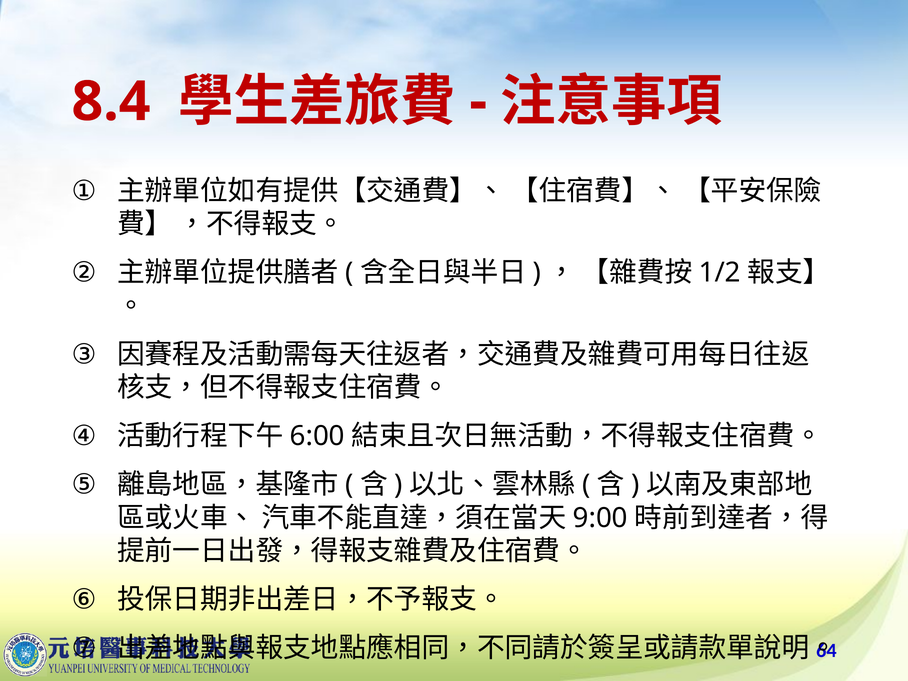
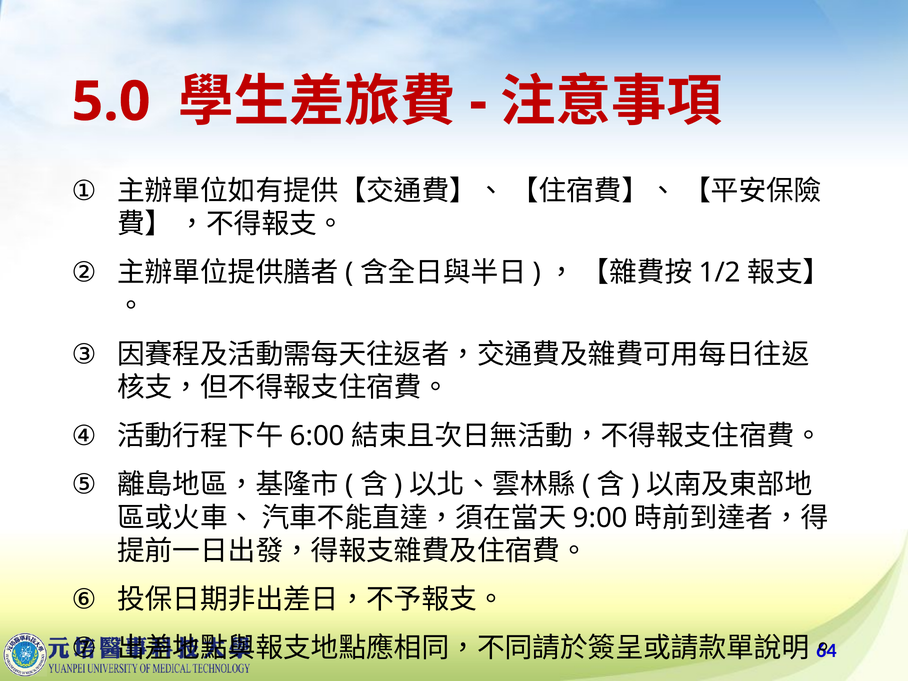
8.4: 8.4 -> 5.0 (111, 102)
